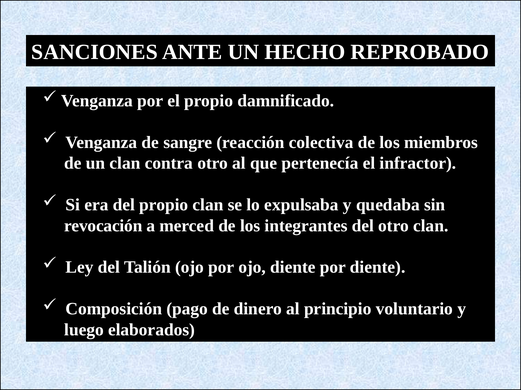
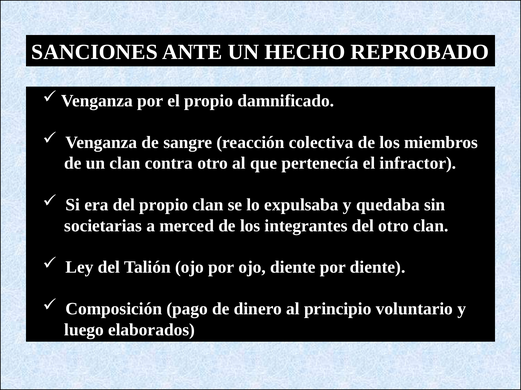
revocación: revocación -> societarias (103, 226)
